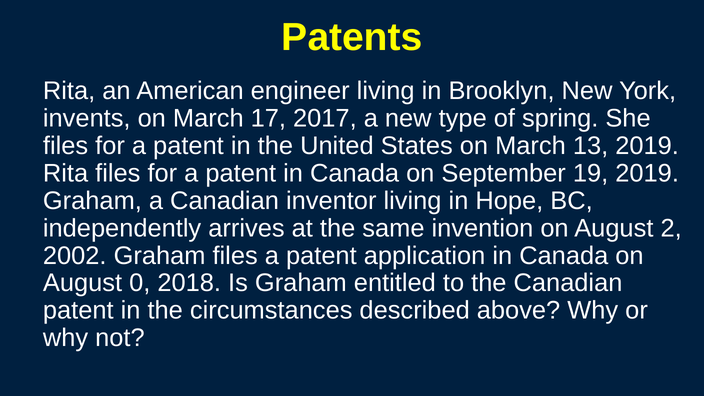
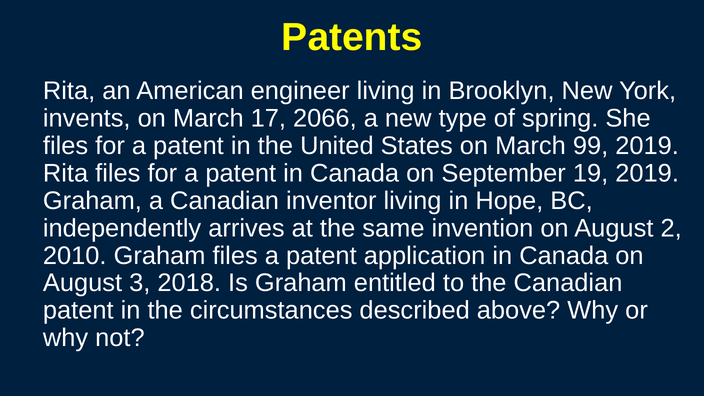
2017: 2017 -> 2066 (325, 118)
13: 13 -> 99 (591, 146)
2002: 2002 -> 2010 (75, 256)
0: 0 -> 3 (140, 283)
